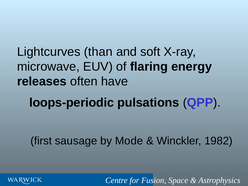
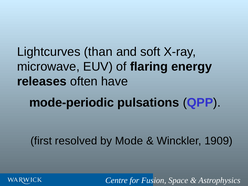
loops-periodic: loops-periodic -> mode-periodic (72, 103)
sausage: sausage -> resolved (76, 141)
1982: 1982 -> 1909 (219, 141)
